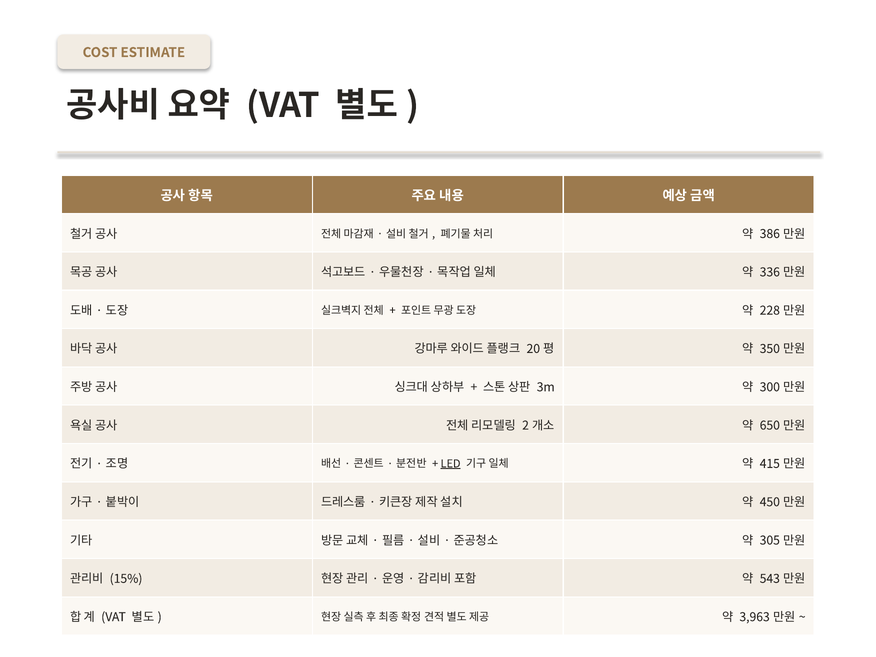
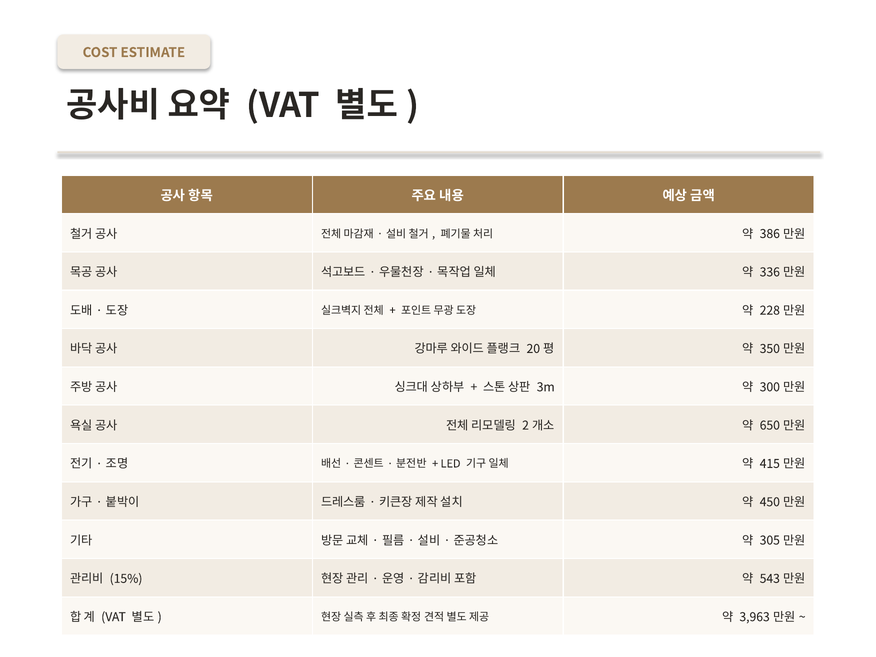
LED underline: present -> none (451, 464)
